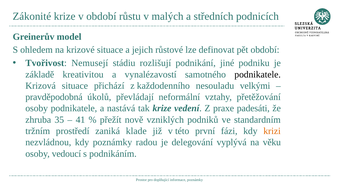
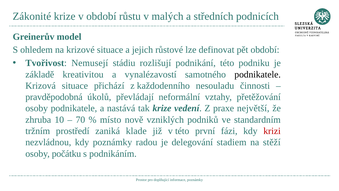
podnikání jiné: jiné -> této (227, 63)
velkými: velkými -> činnosti (255, 86)
padesáti: padesáti -> největší (253, 108)
35: 35 -> 10 (59, 120)
41: 41 -> 70 (80, 120)
přežít: přežít -> místo (111, 120)
krizi colour: orange -> red (272, 131)
vyplývá: vyplývá -> stadiem (232, 142)
věku: věku -> stěží (272, 142)
vedoucí: vedoucí -> počátku (66, 153)
